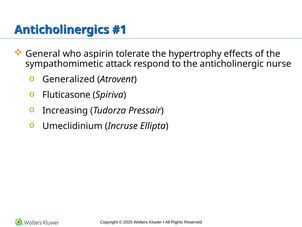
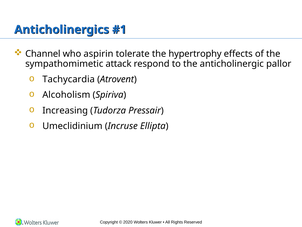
General: General -> Channel (43, 54)
nurse: nurse -> pallor (279, 64)
Generalized: Generalized -> Tachycardia (69, 79)
Fluticasone: Fluticasone -> Alcoholism (66, 95)
